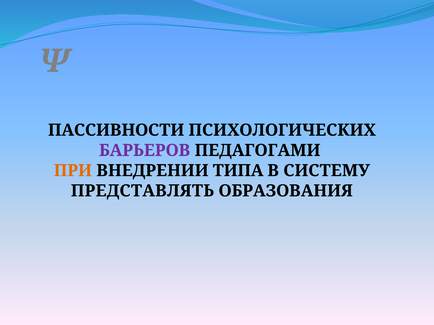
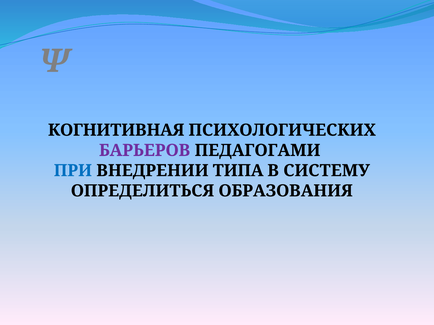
ПАССИВНОСТИ: ПАССИВНОСТИ -> КОГНИТИВНАЯ (116, 130)
ПРИ colour: orange -> blue (73, 171)
ПРЕДСТАВЛЯТЬ: ПРЕДСТАВЛЯТЬ -> ОПРЕДЕЛИТЬСЯ (143, 191)
